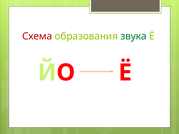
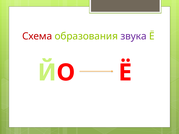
звука colour: green -> purple (134, 36)
